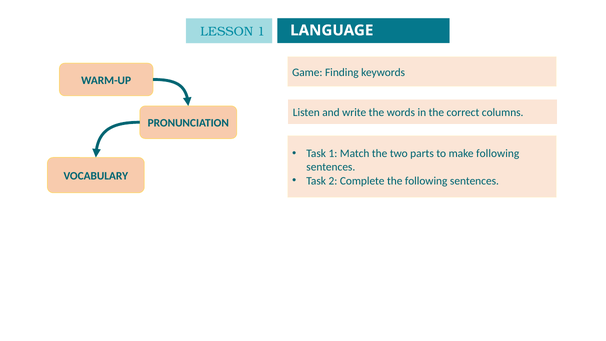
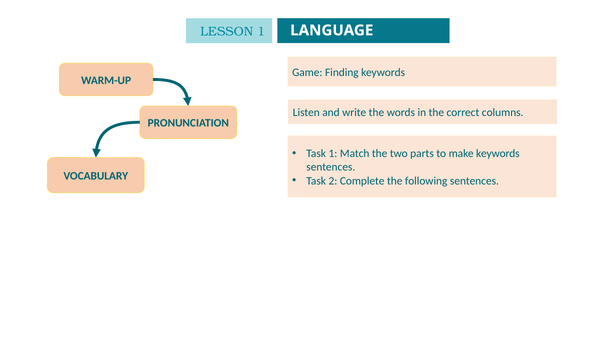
make following: following -> keywords (498, 153)
